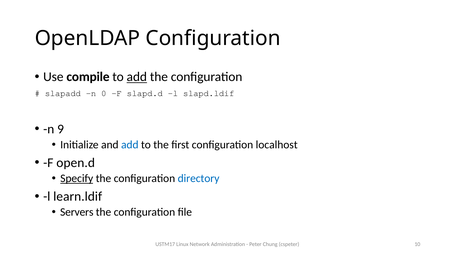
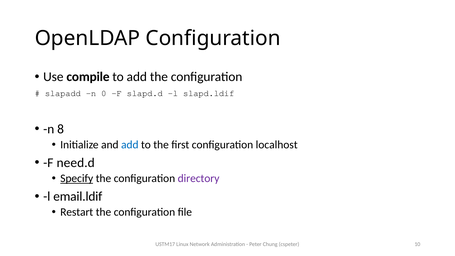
add underline: present -> none (137, 77)
9: 9 -> 8 (61, 129)
open.d: open.d -> need.d (76, 163)
directory colour: blue -> purple (199, 178)
learn.ldif: learn.ldif -> email.ldif (78, 196)
Servers: Servers -> Restart (77, 212)
